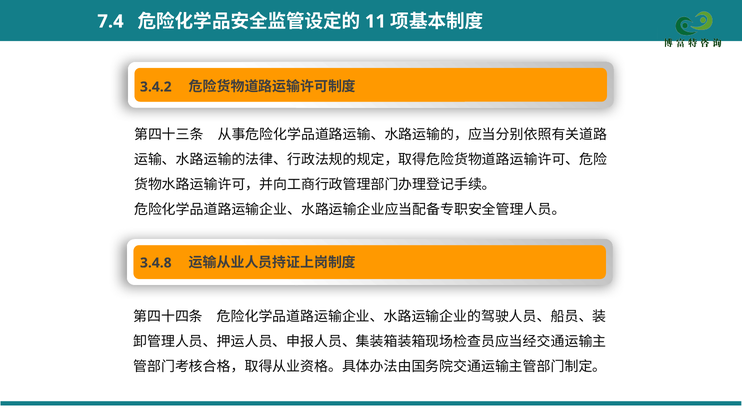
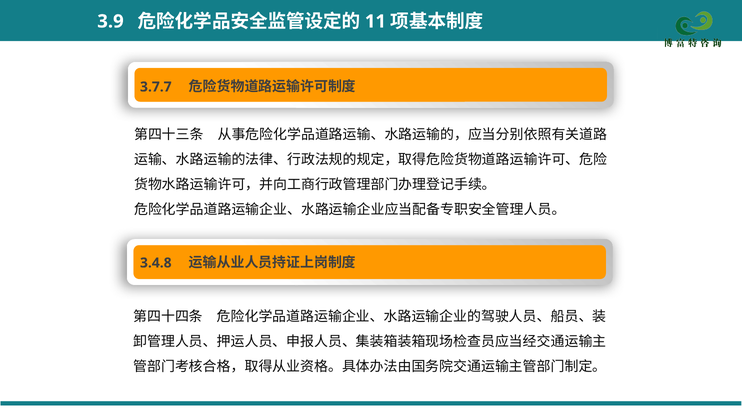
7.4: 7.4 -> 3.9 (110, 21)
3.4.2: 3.4.2 -> 3.7.7 (156, 87)
